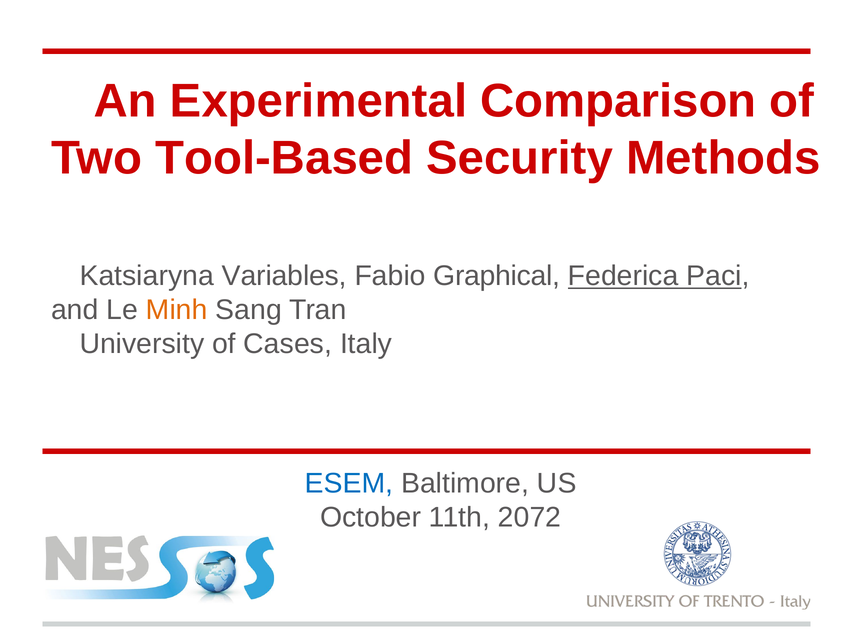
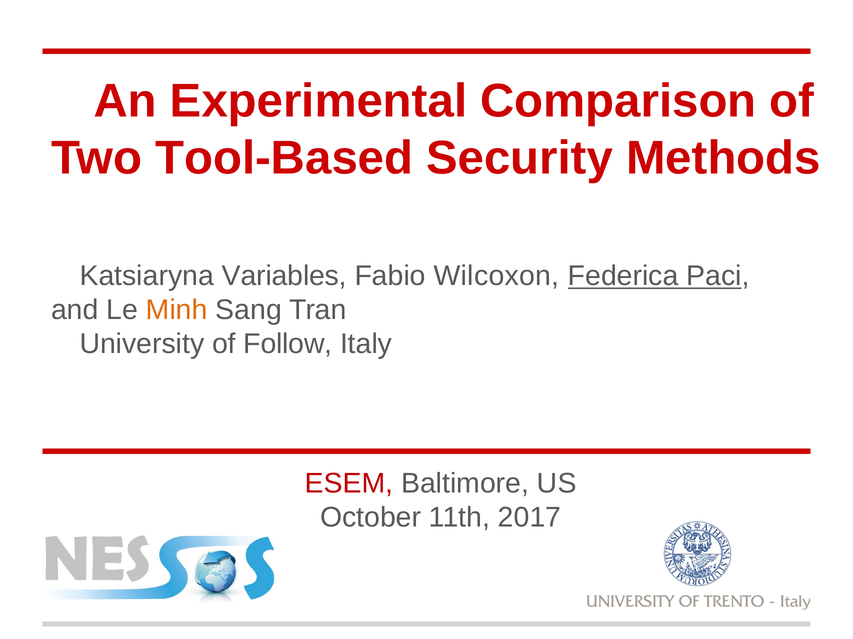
Graphical: Graphical -> Wilcoxon (497, 276)
Cases: Cases -> Follow (288, 344)
ESEM colour: blue -> red (349, 484)
2072: 2072 -> 2017 (530, 518)
